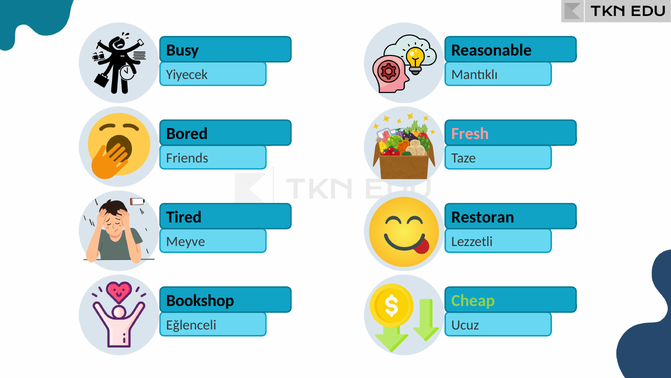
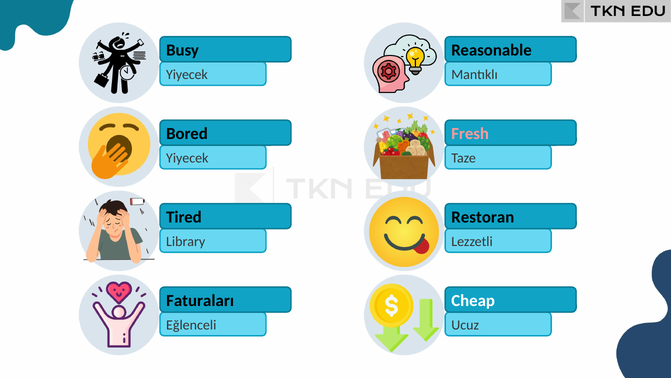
Friends: Friends -> Yiyecek (187, 158)
Meyve: Meyve -> Library (186, 241)
Bookshop: Bookshop -> Faturaları (200, 300)
Cheap colour: light green -> white (473, 300)
